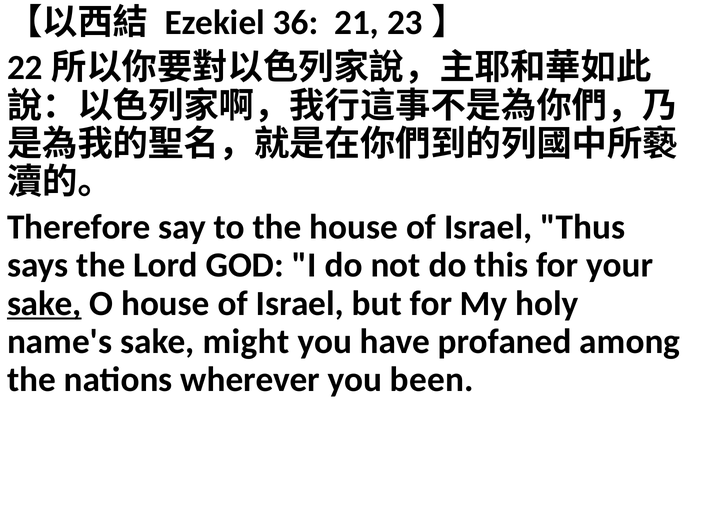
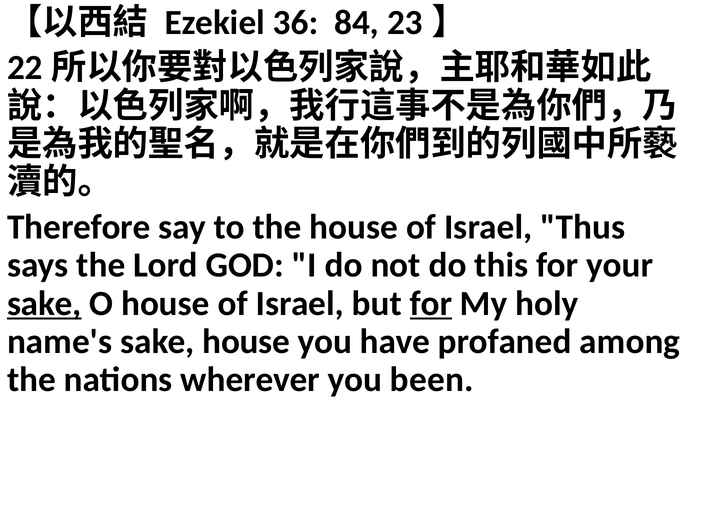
21: 21 -> 84 (357, 23)
for underline: none -> present (431, 304)
sake might: might -> house (246, 342)
